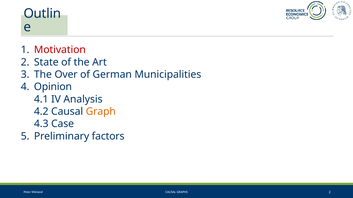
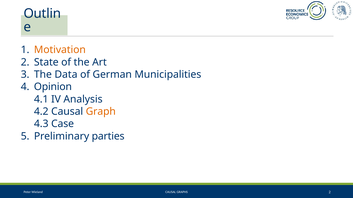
Motivation colour: red -> orange (60, 50)
Over: Over -> Data (66, 75)
factors: factors -> parties (108, 137)
